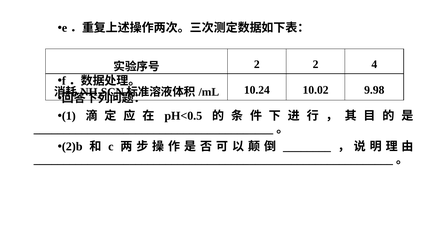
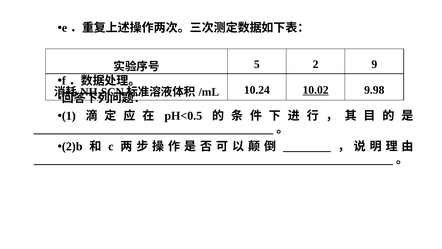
2: 2 -> 5 (257, 64)
2 4: 4 -> 9 (374, 64)
10.02 underline: none -> present (316, 90)
